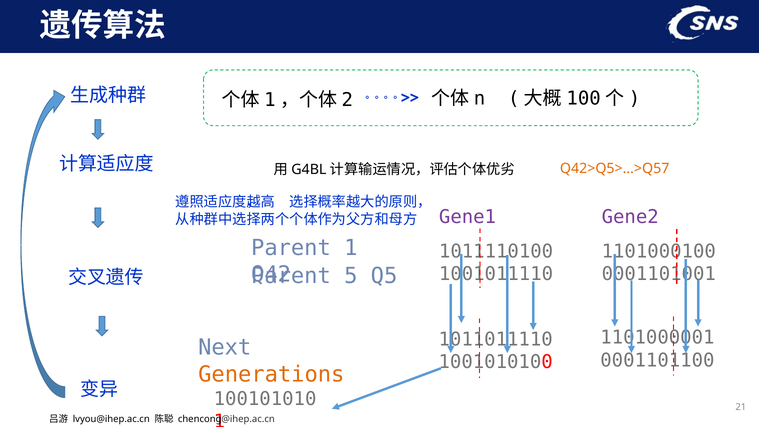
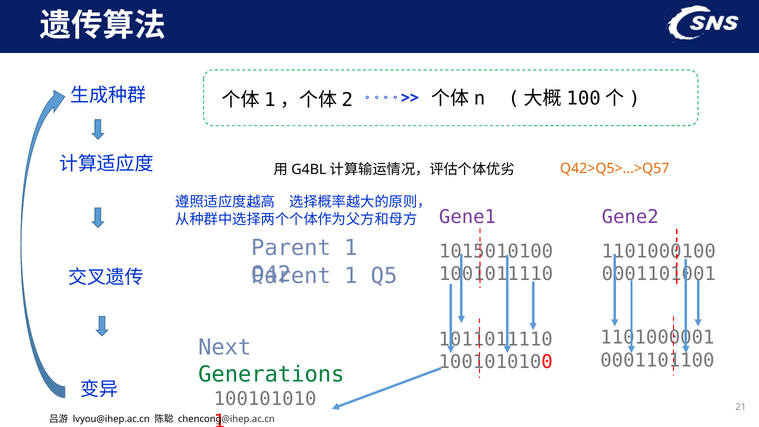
1011110100: 1011110100 -> 1015010100 (496, 251)
5: 5 -> 1 (351, 276)
Generations colour: orange -> green (271, 374)
